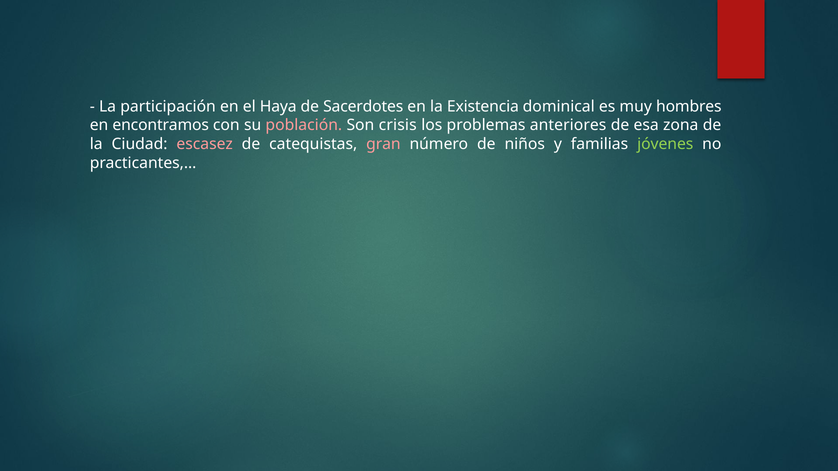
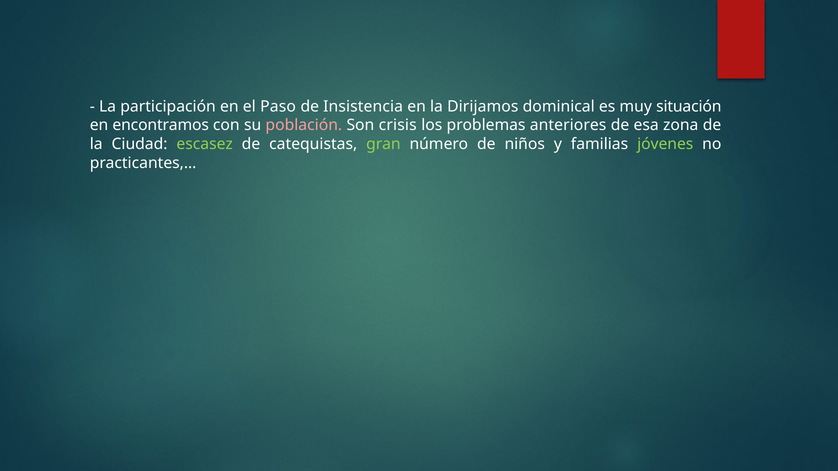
Haya: Haya -> Paso (278, 107)
Sacerdotes: Sacerdotes -> Insistencia (363, 107)
Existencia: Existencia -> Dirijamos (483, 107)
hombres: hombres -> situación (689, 107)
escasez colour: pink -> light green (205, 144)
gran colour: pink -> light green (383, 144)
